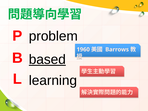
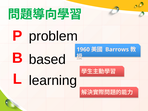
based underline: present -> none (47, 59)
